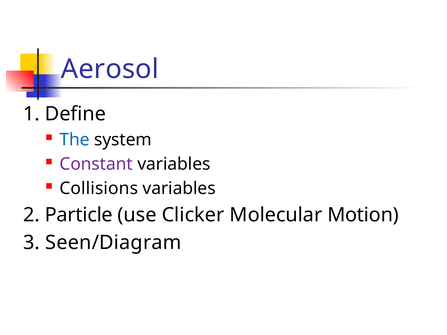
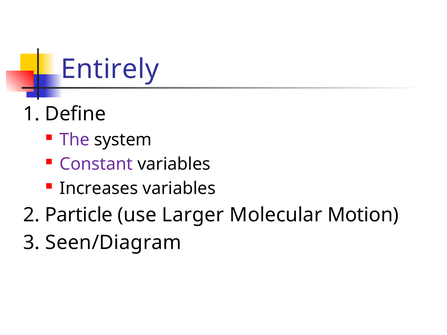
Aerosol: Aerosol -> Entirely (110, 69)
The colour: blue -> purple (75, 140)
Collisions: Collisions -> Increases (99, 189)
Clicker: Clicker -> Larger (193, 215)
